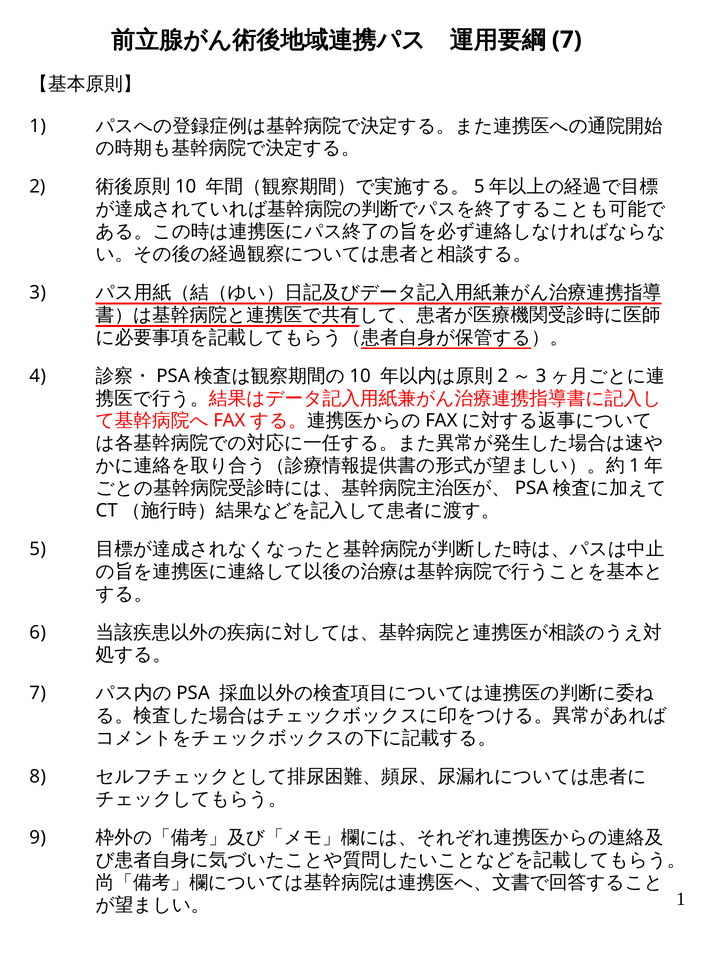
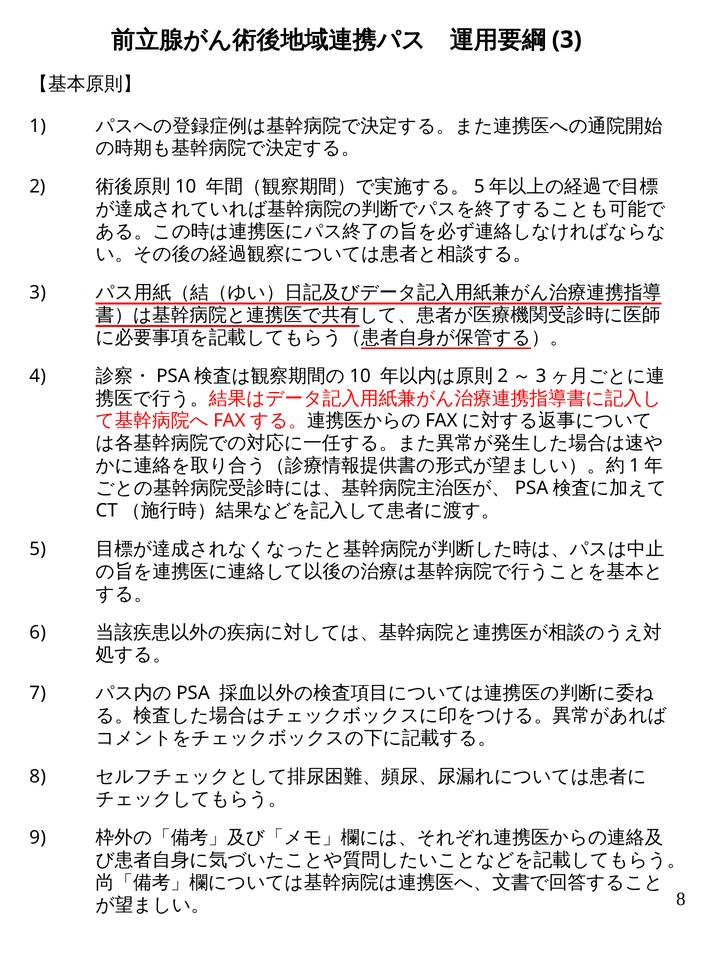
7: 7 -> 3 (567, 40)
1: 1 -> 8 (681, 899)
